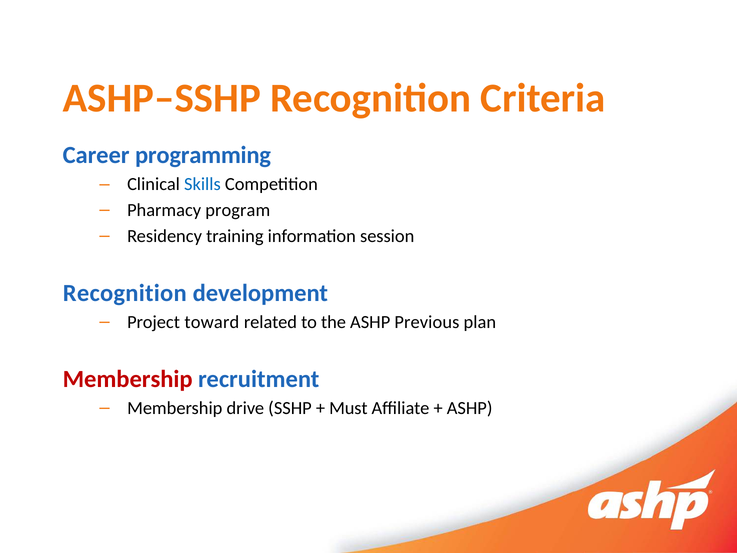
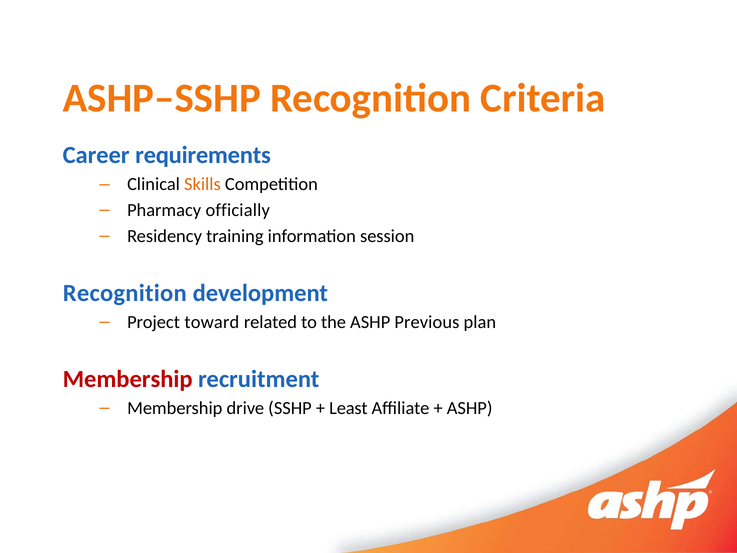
programming: programming -> requirements (203, 155)
Skills colour: blue -> orange (202, 184)
program: program -> officially (238, 210)
Must: Must -> Least (348, 408)
